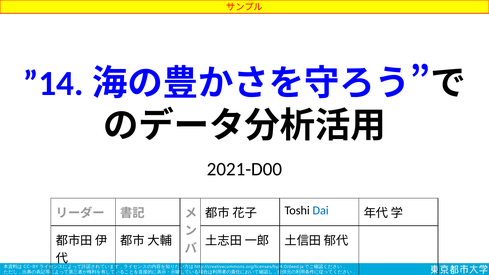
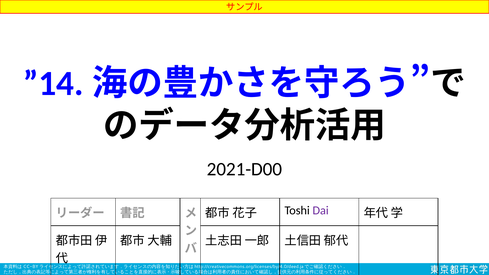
Dai colour: blue -> purple (321, 211)
